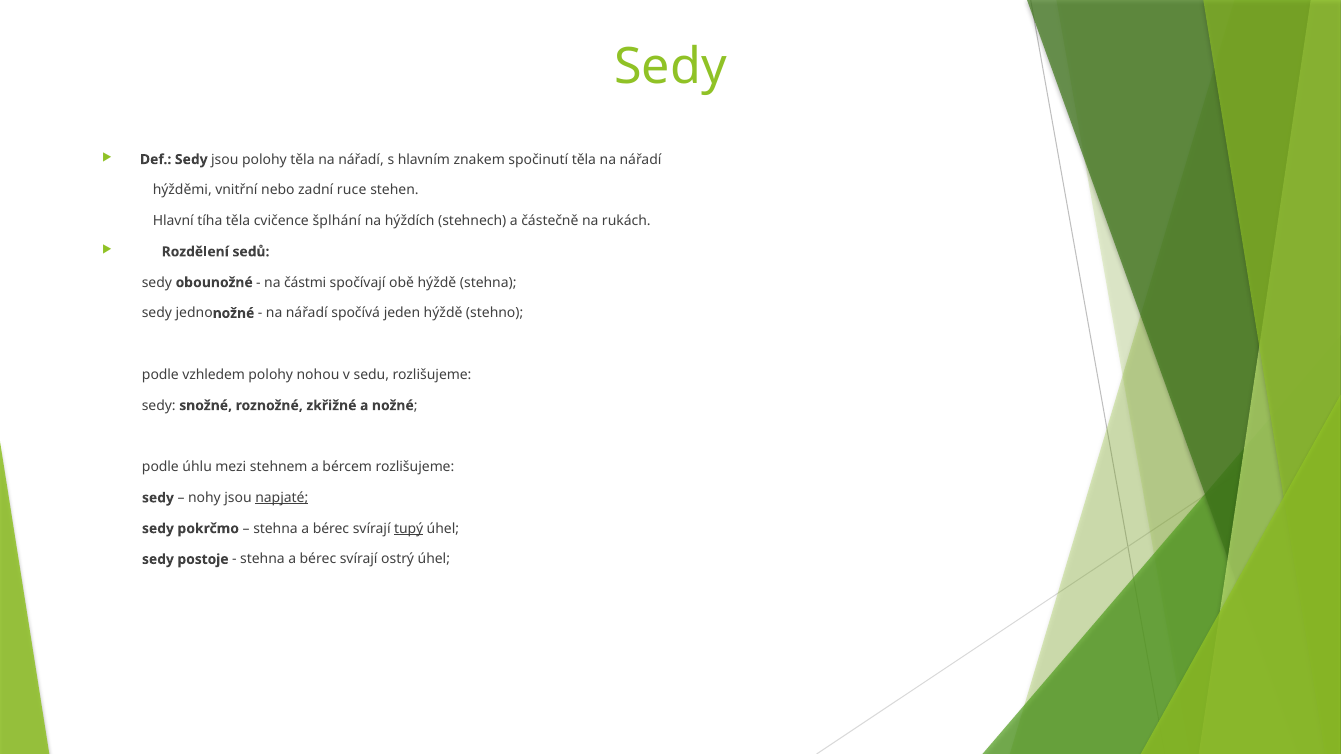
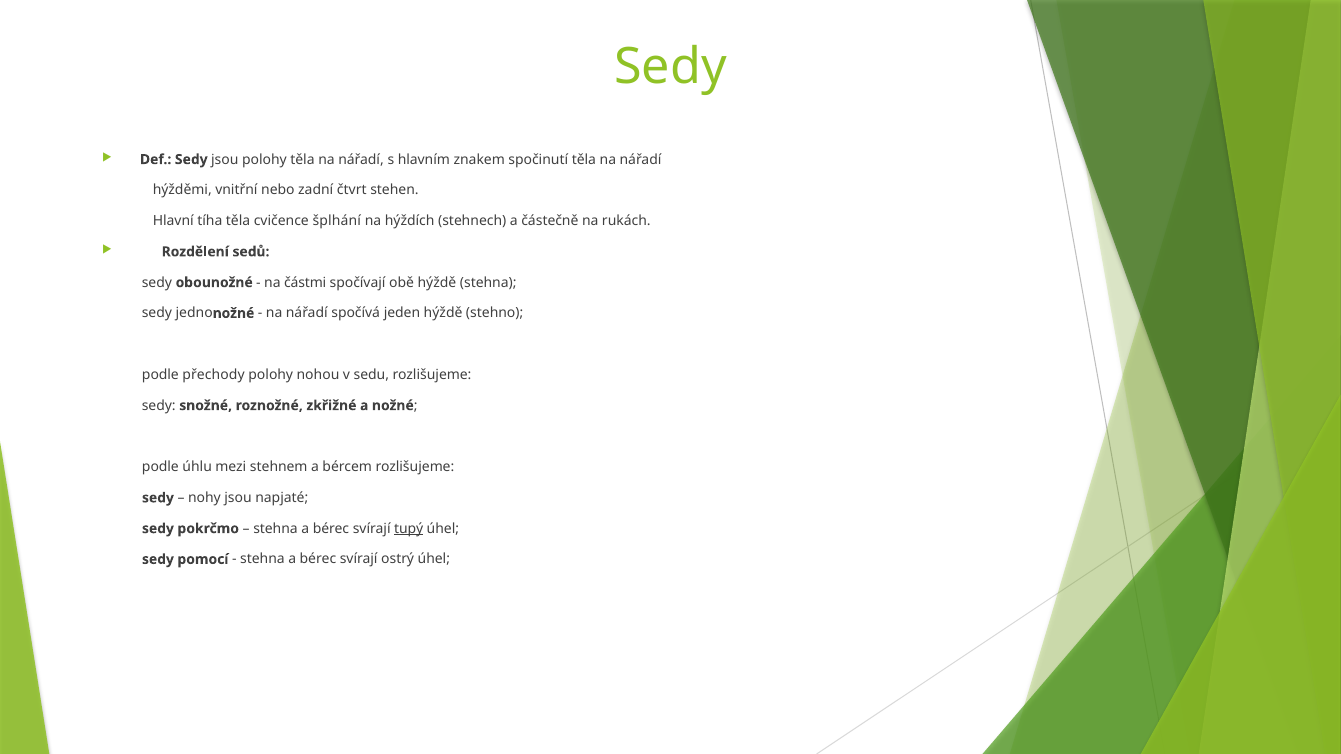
ruce: ruce -> čtvrt (352, 190)
vzhledem: vzhledem -> přechody (214, 375)
napjaté underline: present -> none (282, 498)
postoje: postoje -> pomocí (203, 560)
